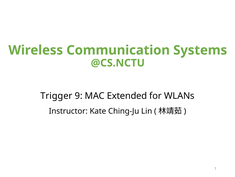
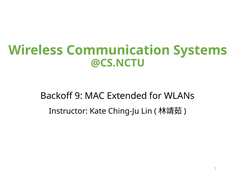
Trigger: Trigger -> Backoff (56, 95)
